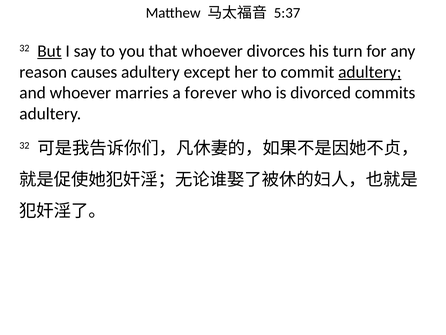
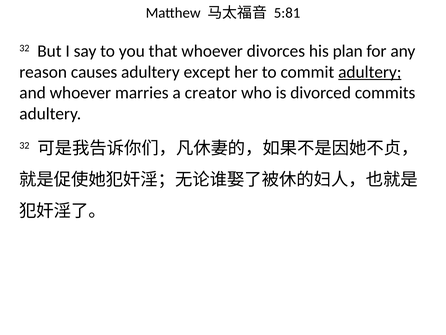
5:37: 5:37 -> 5:81 (287, 13)
But underline: present -> none (49, 51)
turn: turn -> plan (348, 51)
forever: forever -> creator (211, 93)
